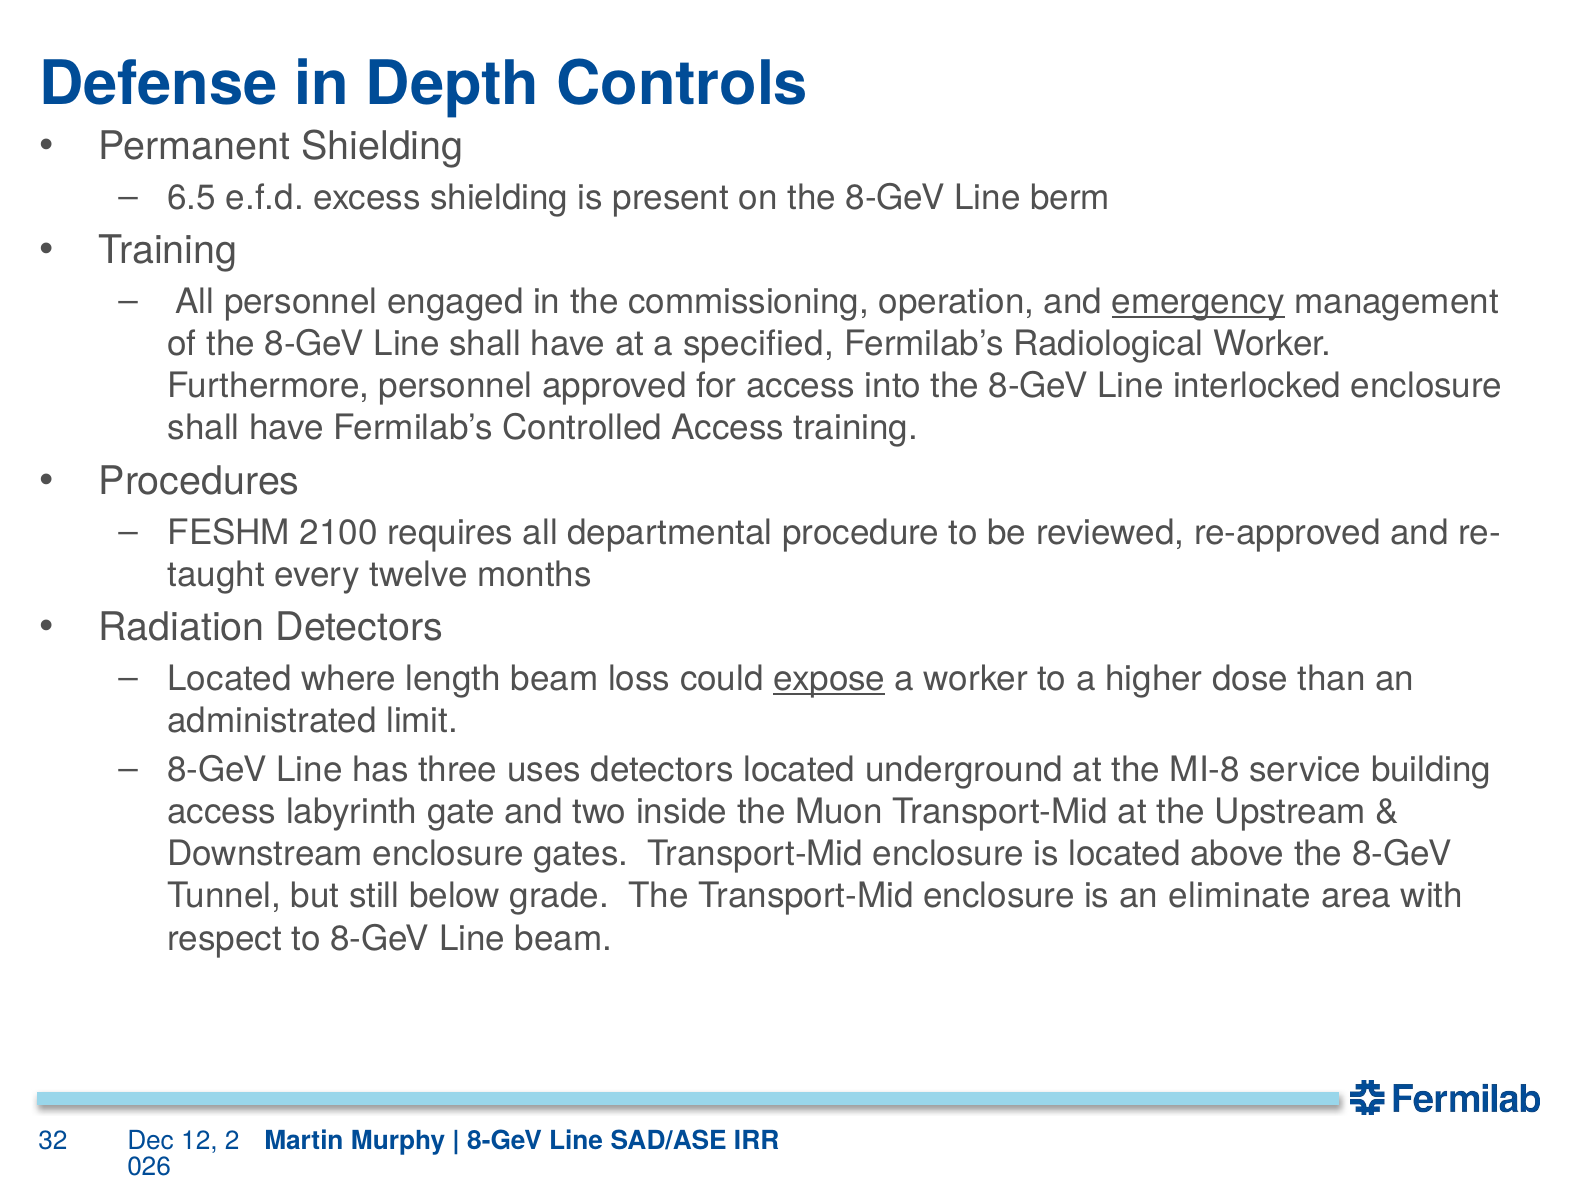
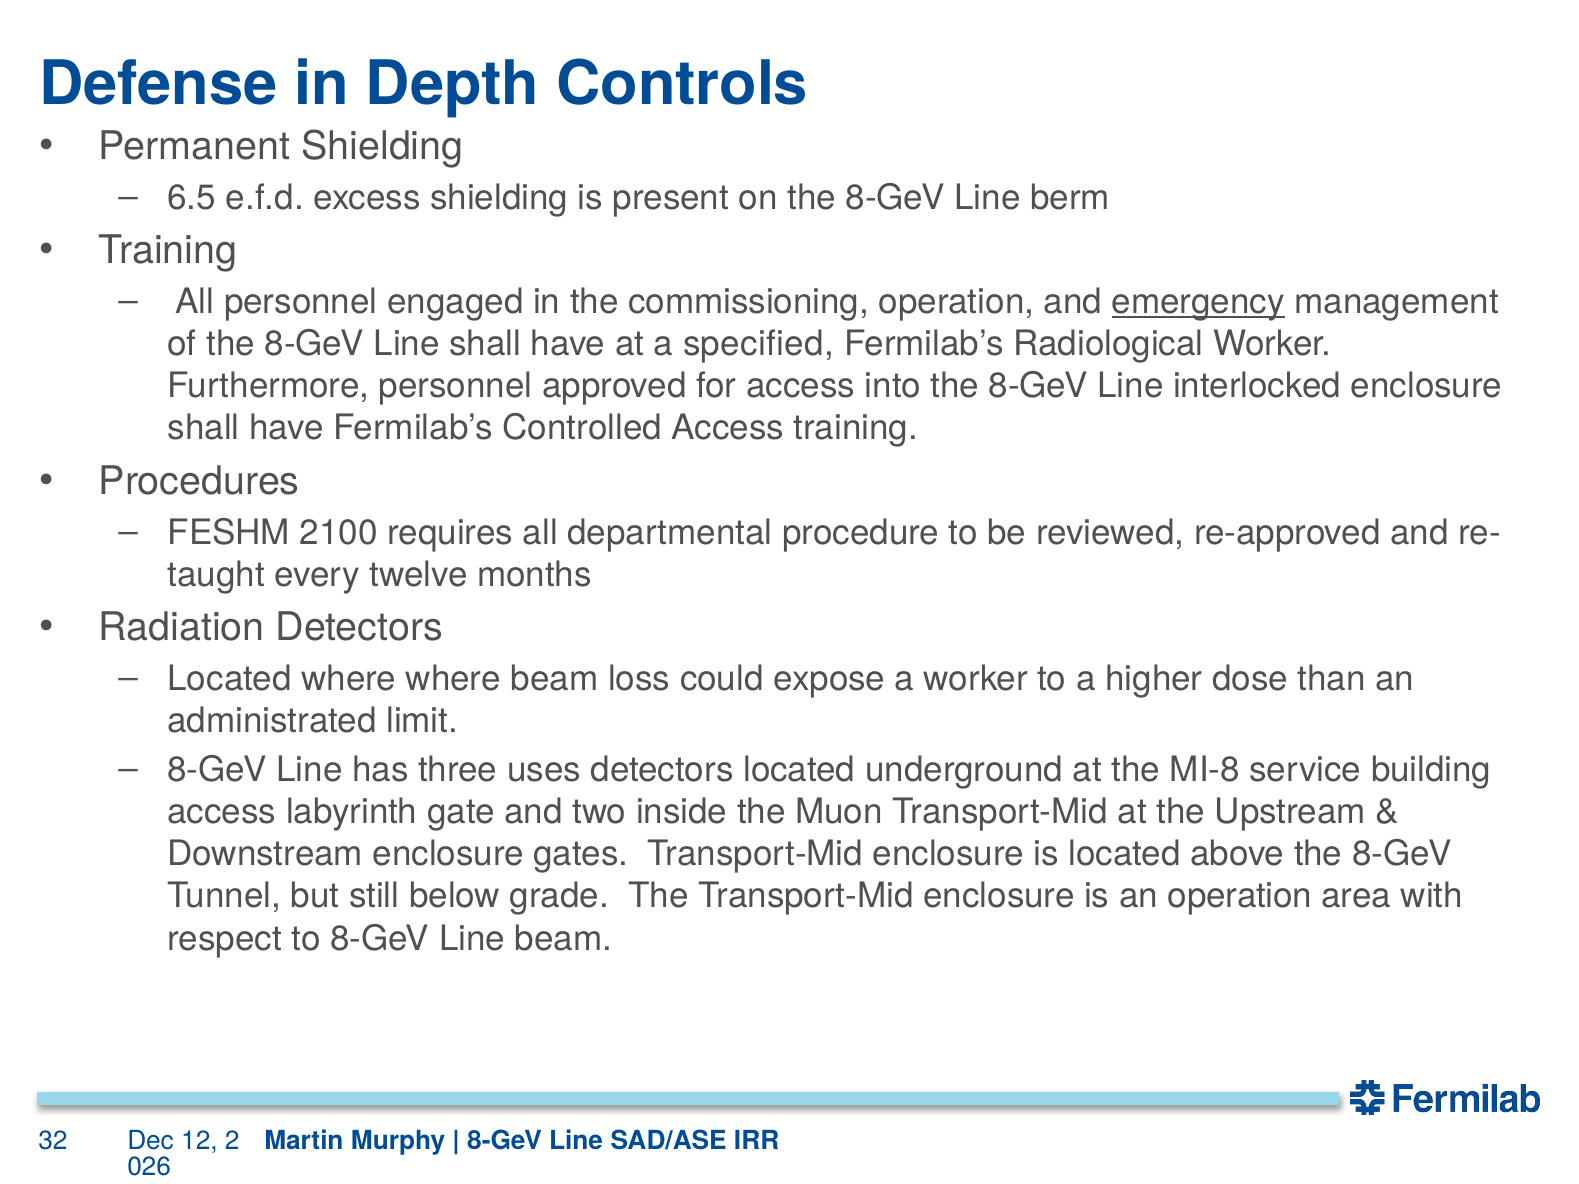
where length: length -> where (453, 679)
expose underline: present -> none (829, 679)
an eliminate: eliminate -> operation (1240, 897)
